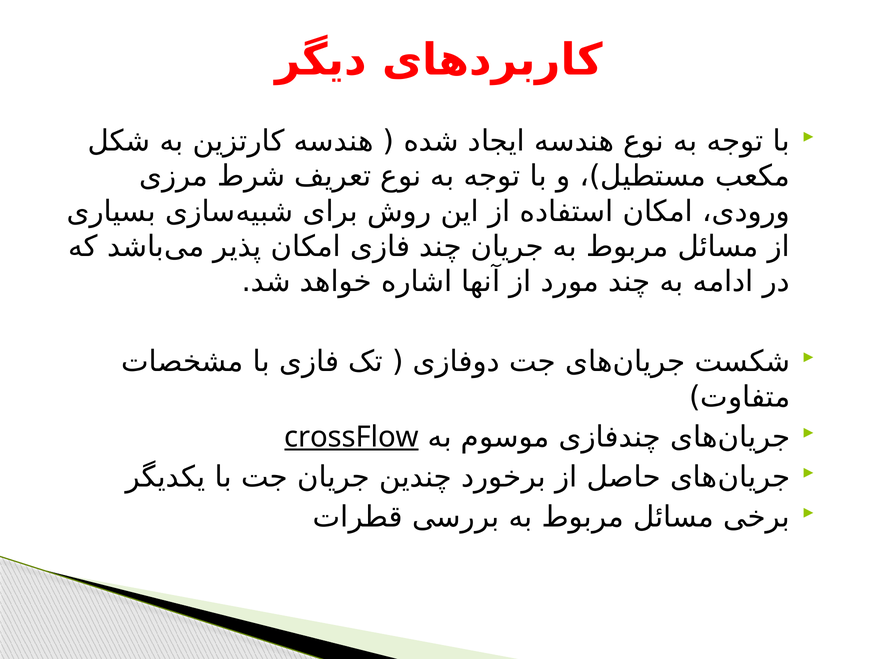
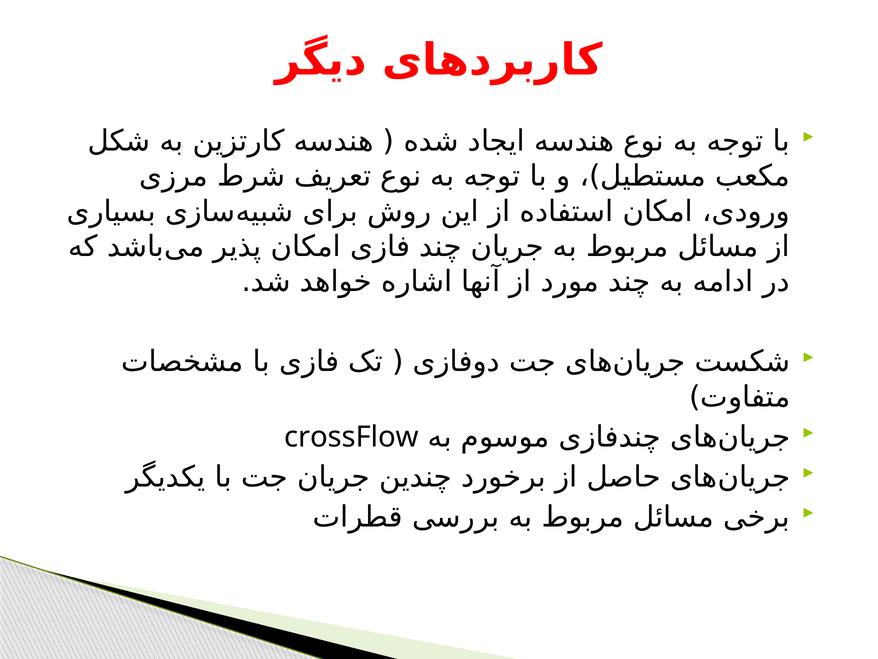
crossFlow underline: present -> none (352, 437)
